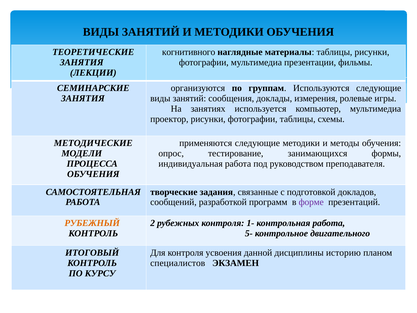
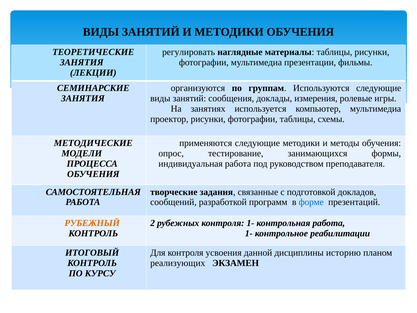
когнитивного: когнитивного -> регулировать (189, 52)
форме colour: purple -> blue (311, 202)
5-: 5- -> 1- (249, 233)
двигательного: двигательного -> реабилитации (340, 233)
специалистов: специалистов -> реализующих (178, 263)
